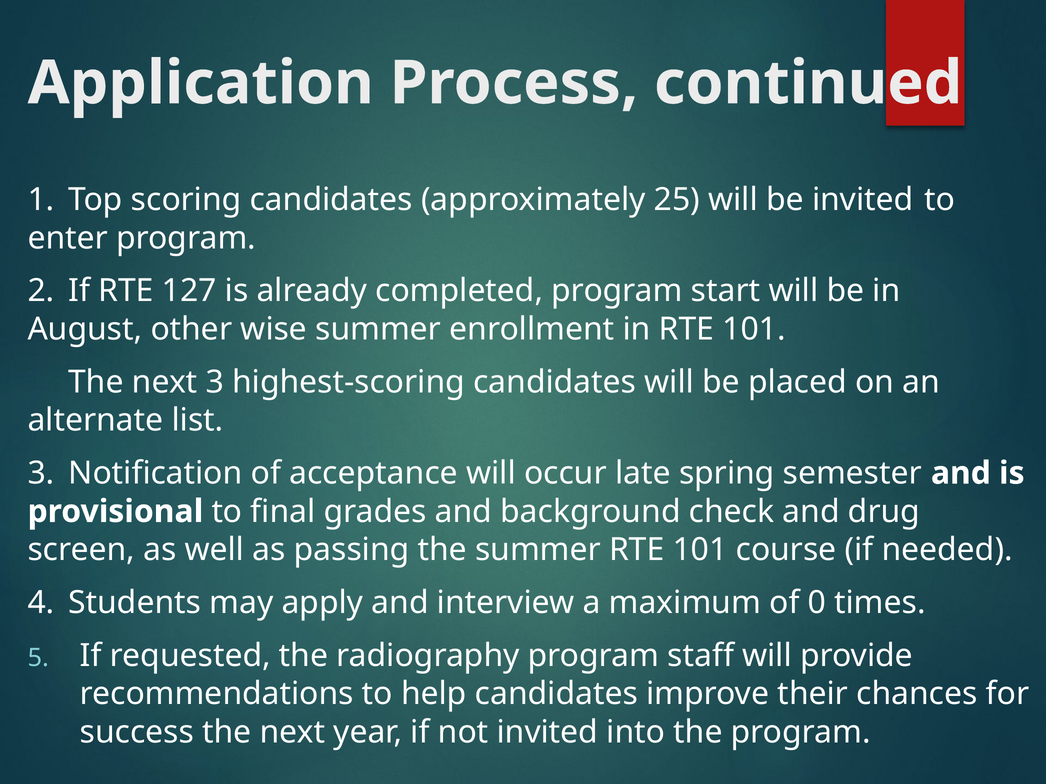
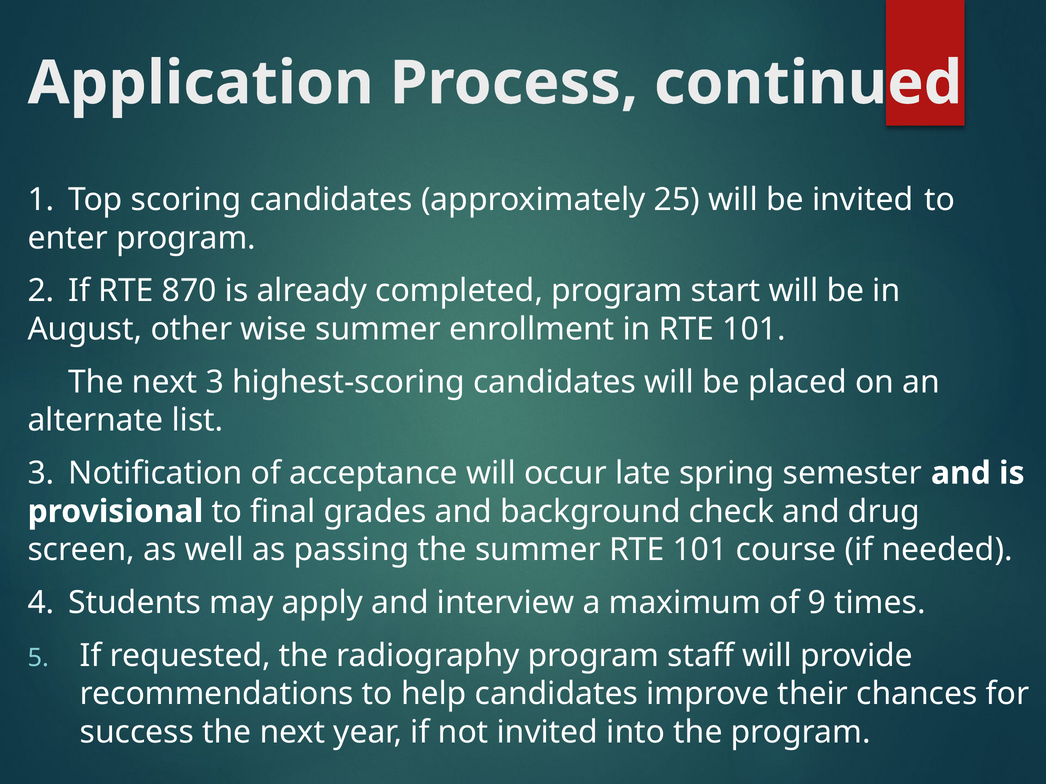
127: 127 -> 870 (189, 291)
0: 0 -> 9 (817, 603)
